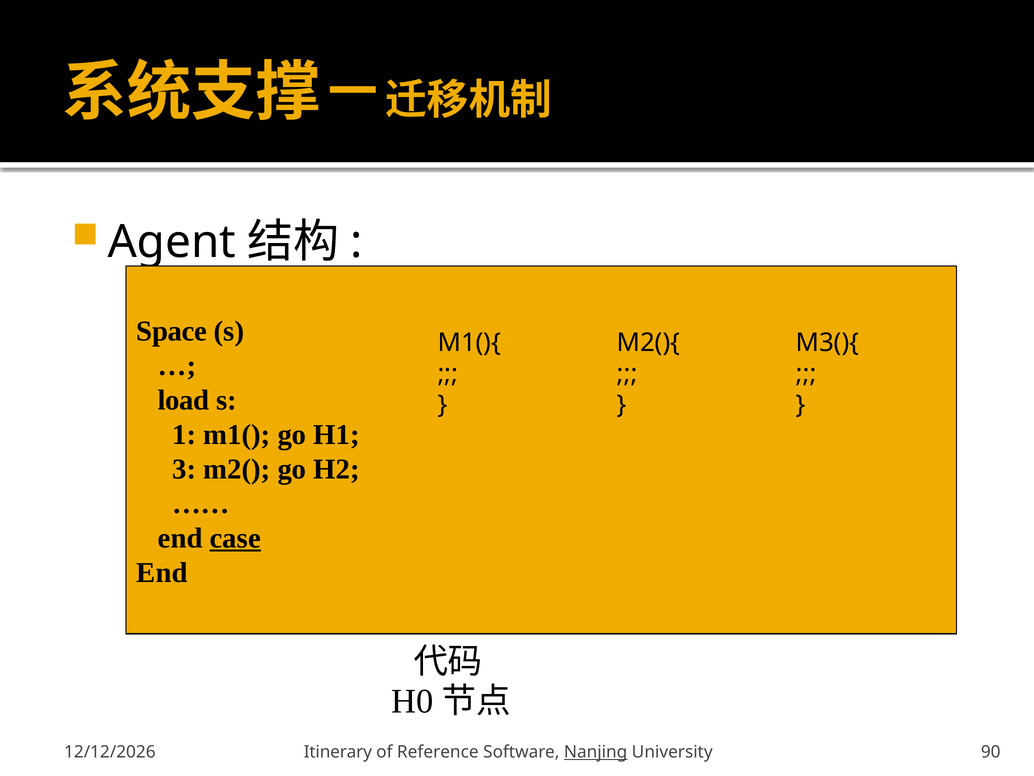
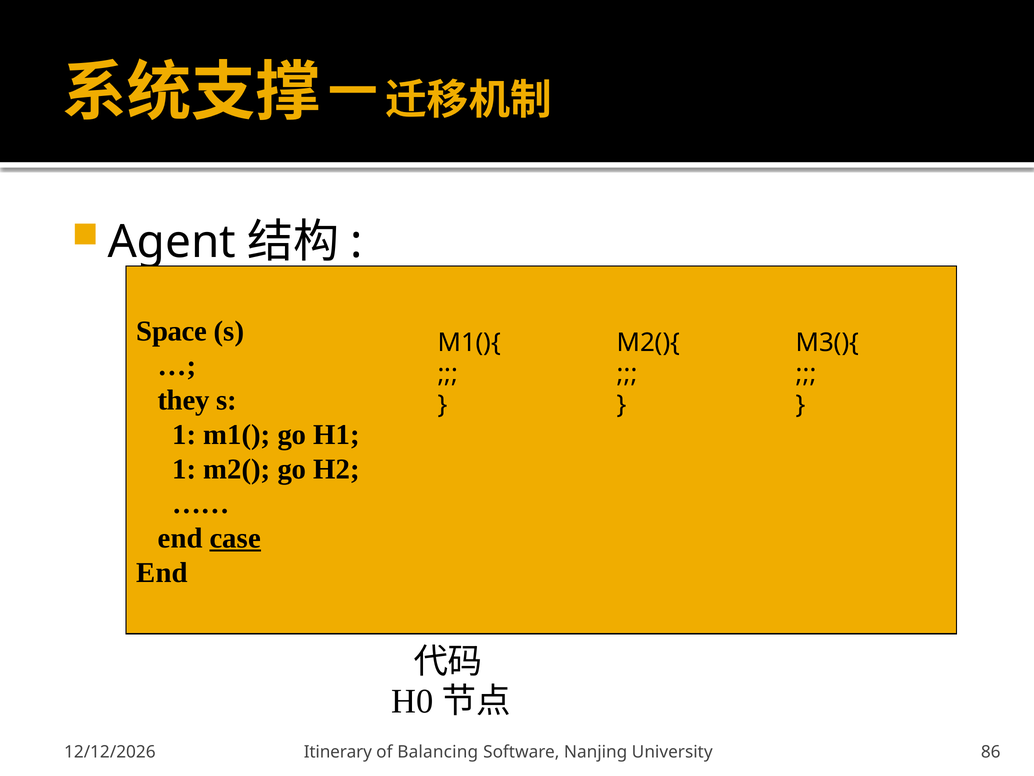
load: load -> they (184, 400)
3: 3 -> 1 (184, 469)
Reference: Reference -> Balancing (438, 751)
Nanjing underline: present -> none (596, 751)
90: 90 -> 86 (991, 751)
